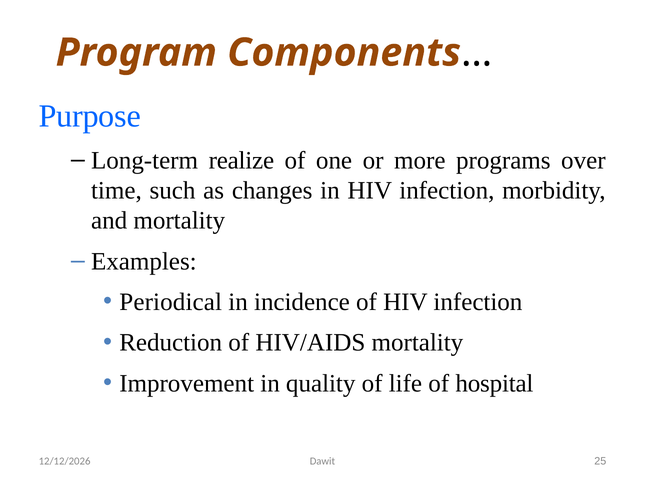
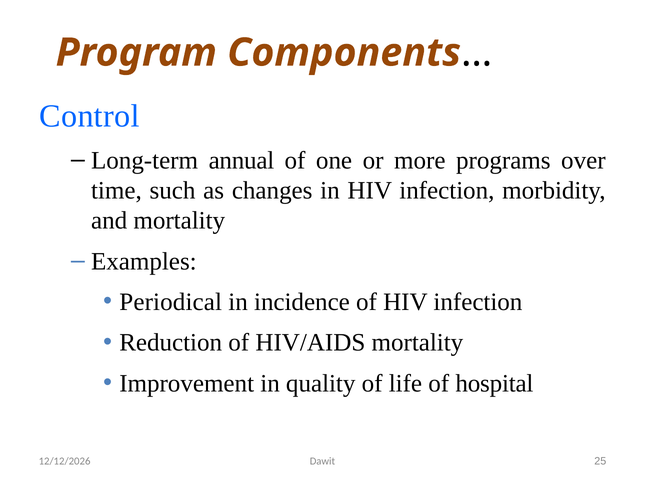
Purpose: Purpose -> Control (89, 116)
realize: realize -> annual (241, 161)
